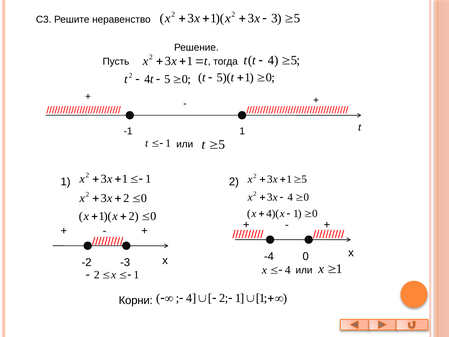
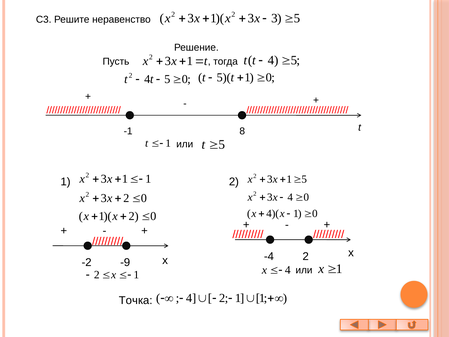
-1 1: 1 -> 8 (242, 131)
-4 0: 0 -> 2 (306, 256)
-3: -3 -> -9 (125, 262)
Корни: Корни -> Точка (136, 300)
